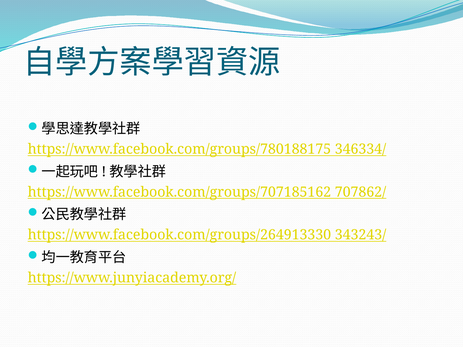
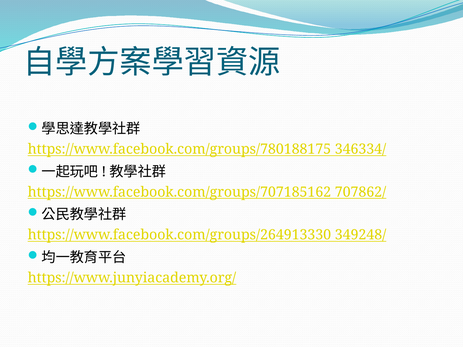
343243/: 343243/ -> 349248/ (361, 235)
